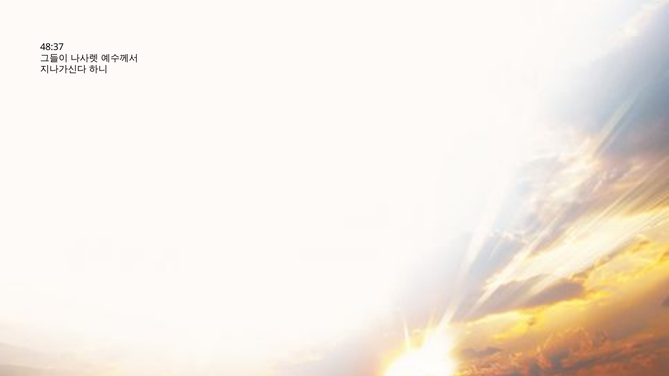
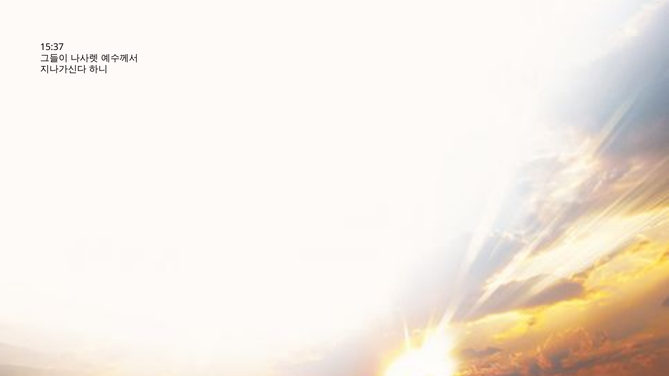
48:37: 48:37 -> 15:37 (52, 47)
